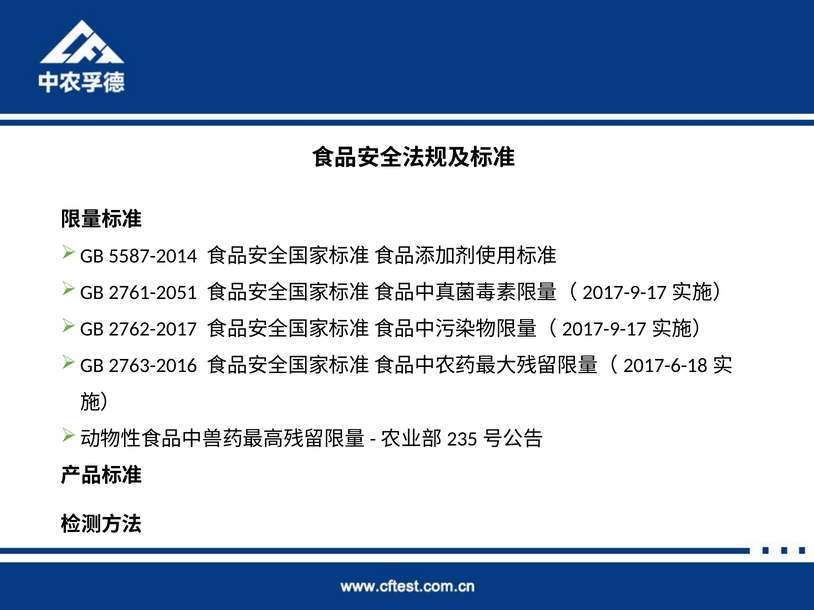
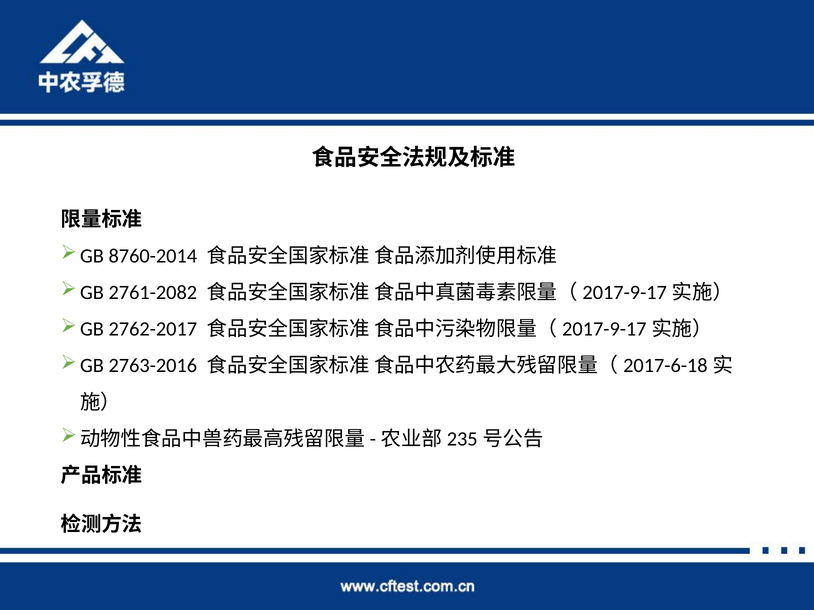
5587-2014: 5587-2014 -> 8760-2014 (153, 256)
2761-2051: 2761-2051 -> 2761-2082 (153, 293)
